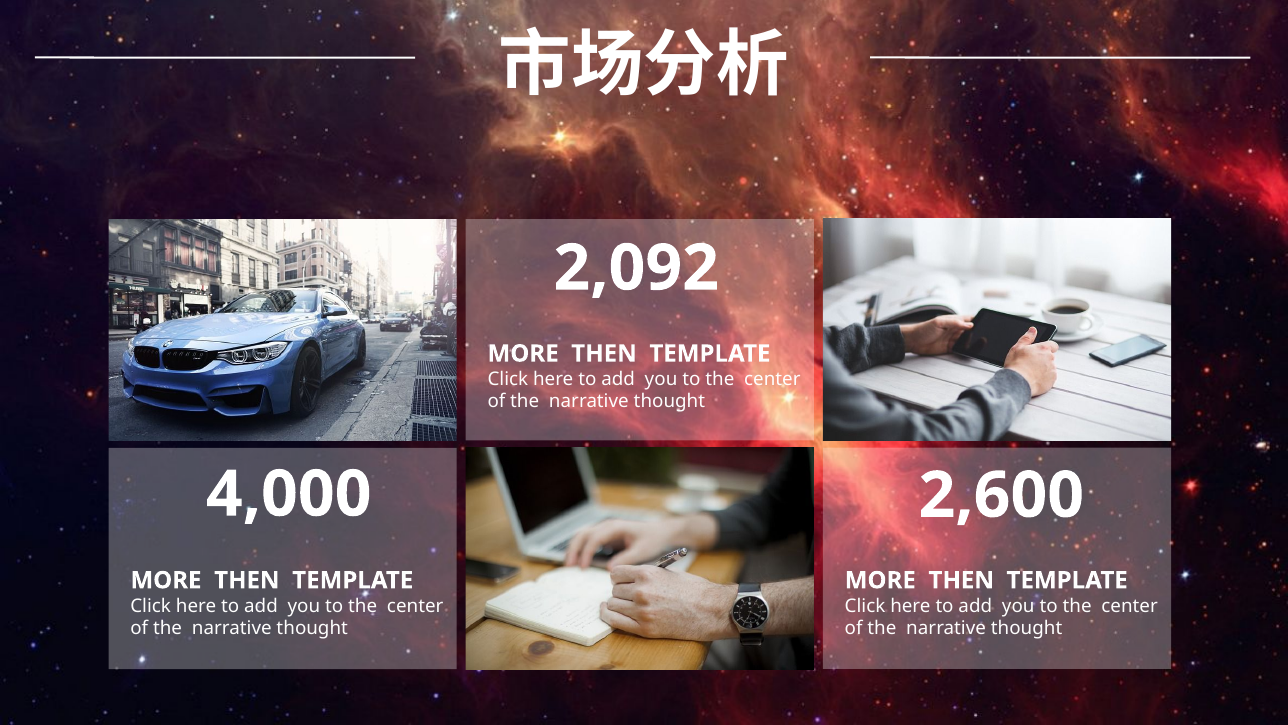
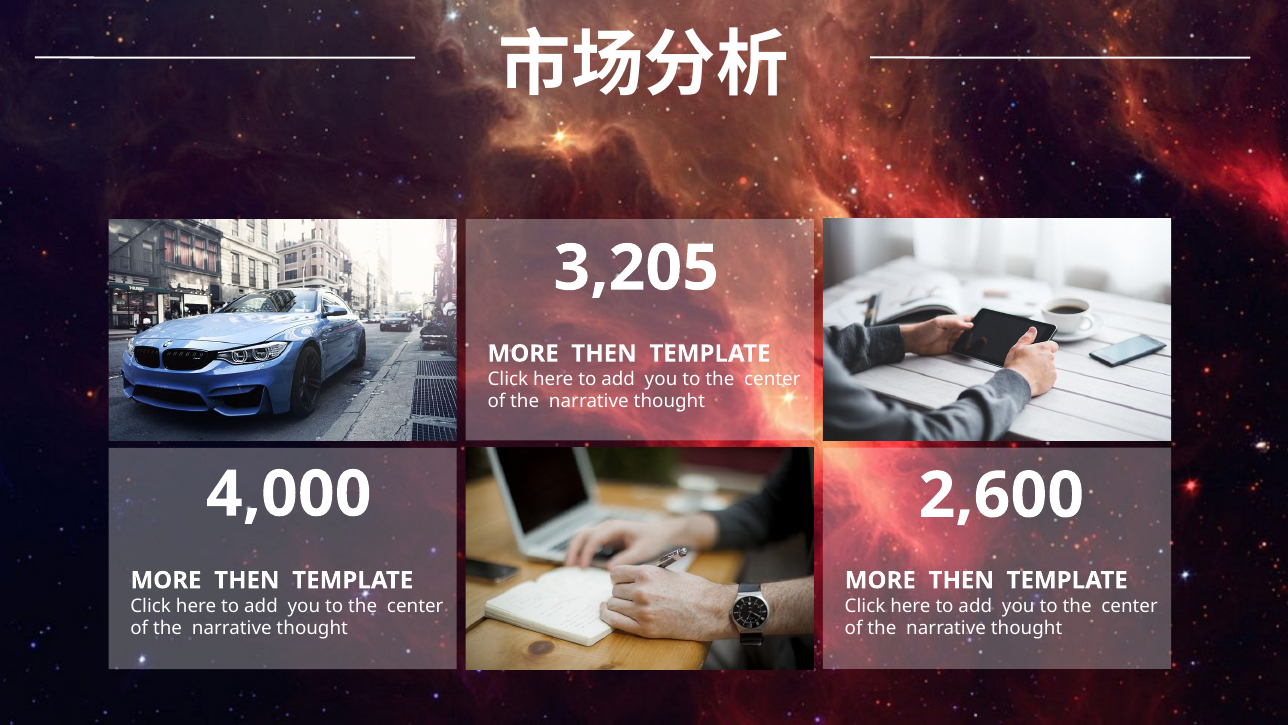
2,092: 2,092 -> 3,205 (636, 268)
